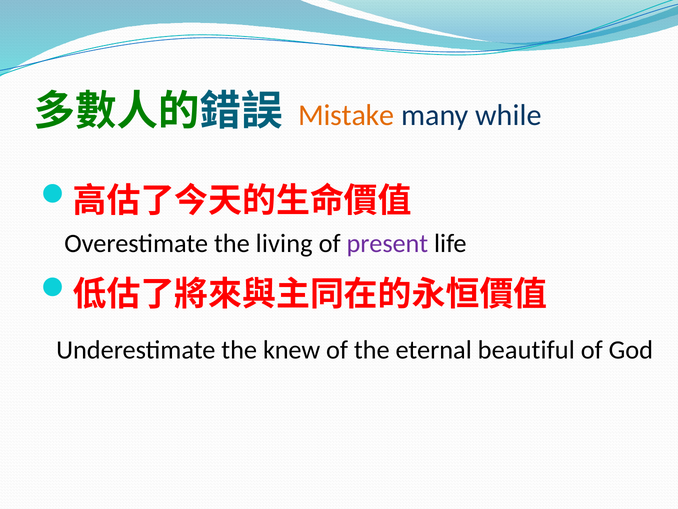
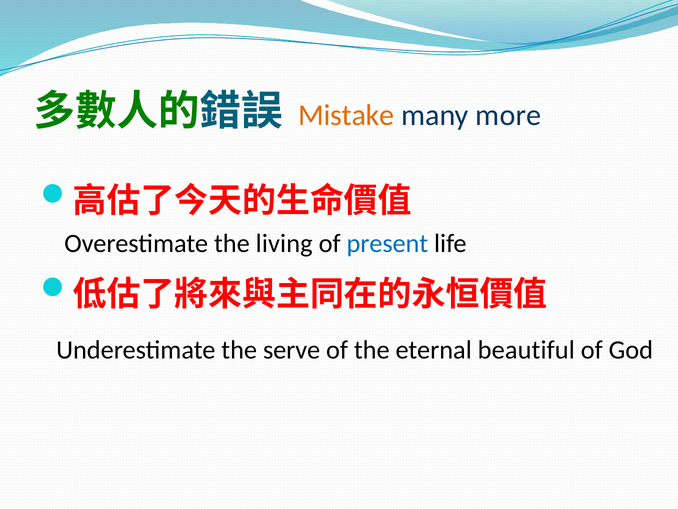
while: while -> more (508, 115)
present colour: purple -> blue (387, 244)
knew: knew -> serve (292, 350)
